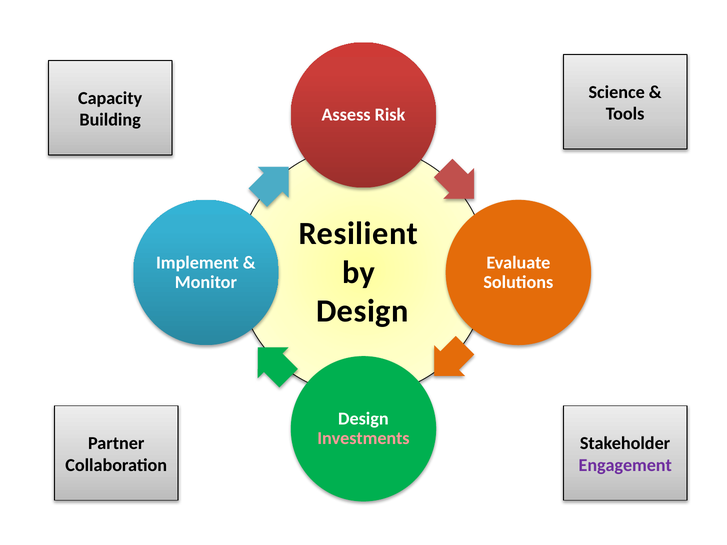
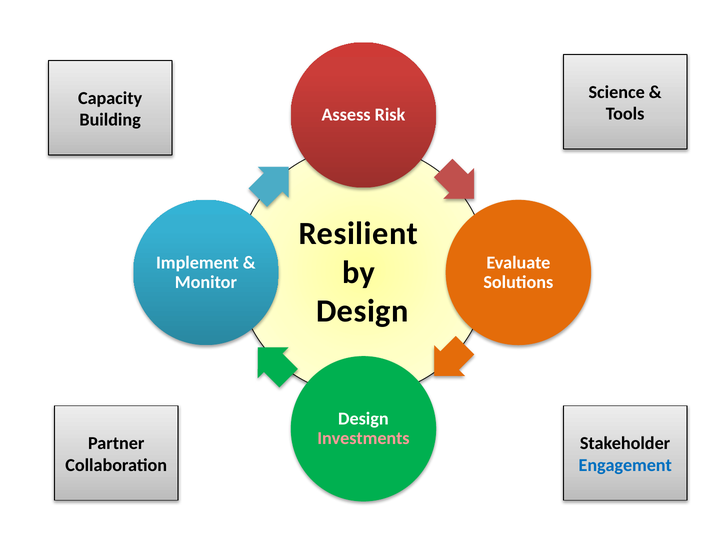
Engagement colour: purple -> blue (625, 465)
